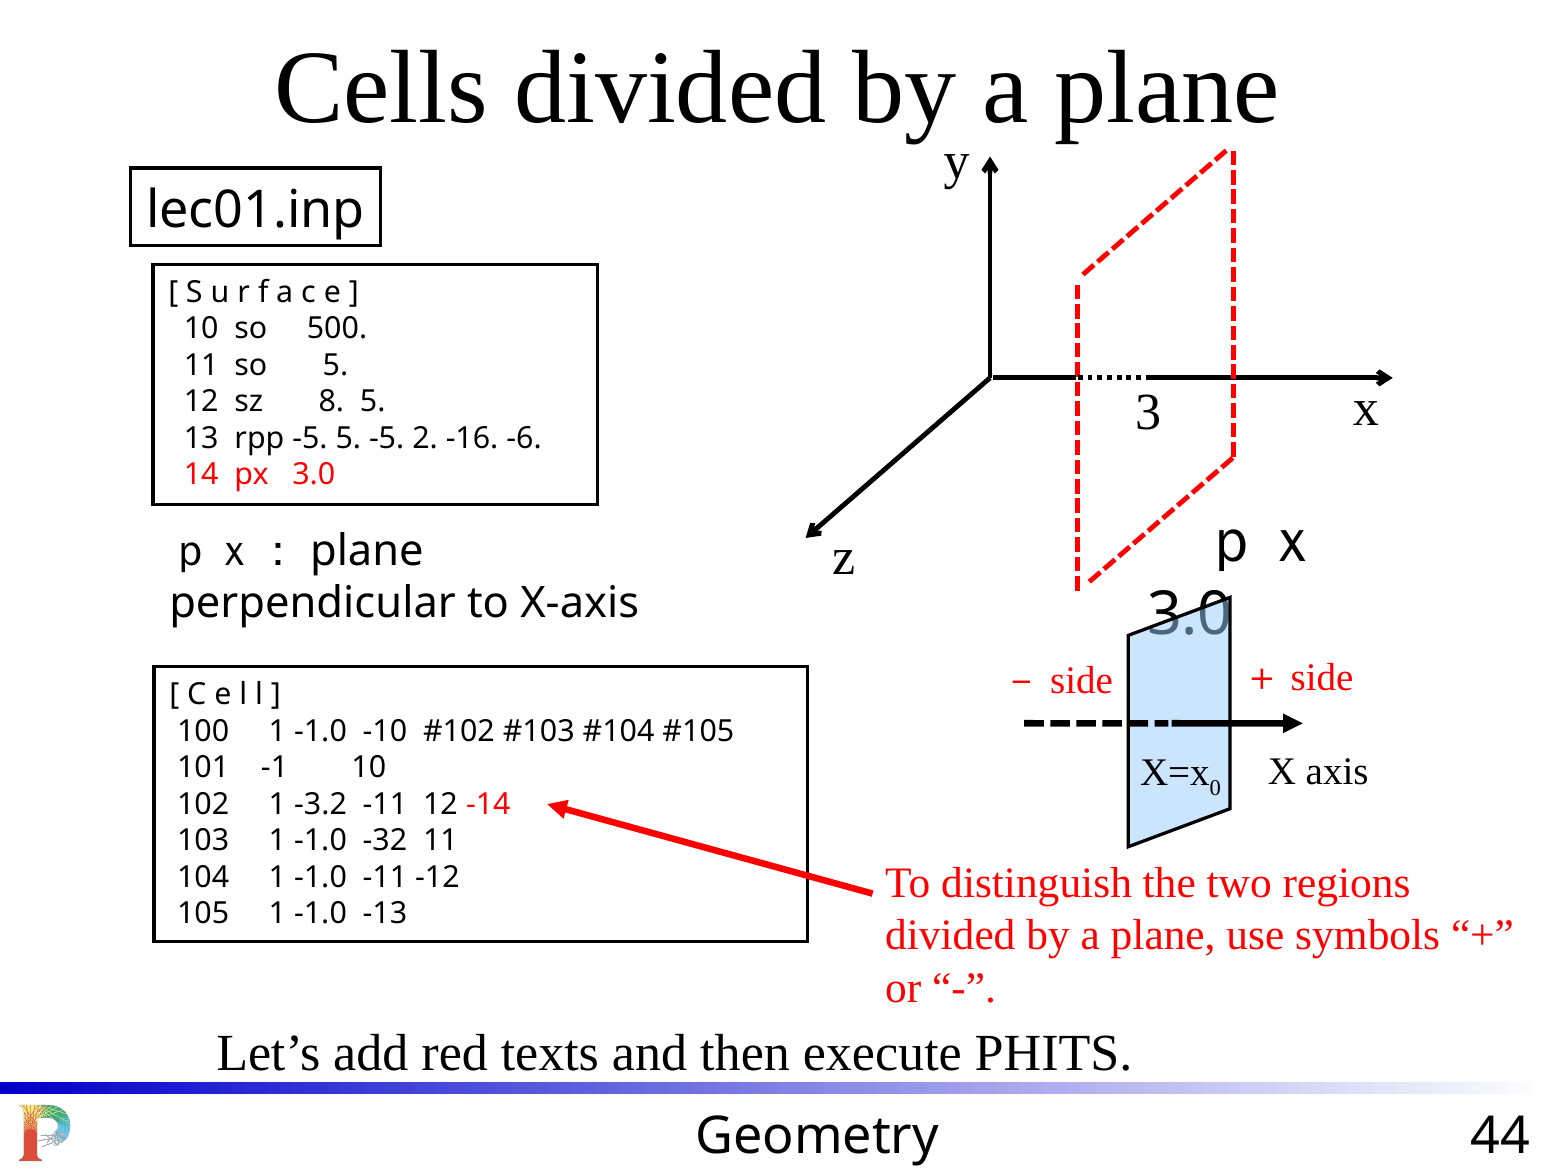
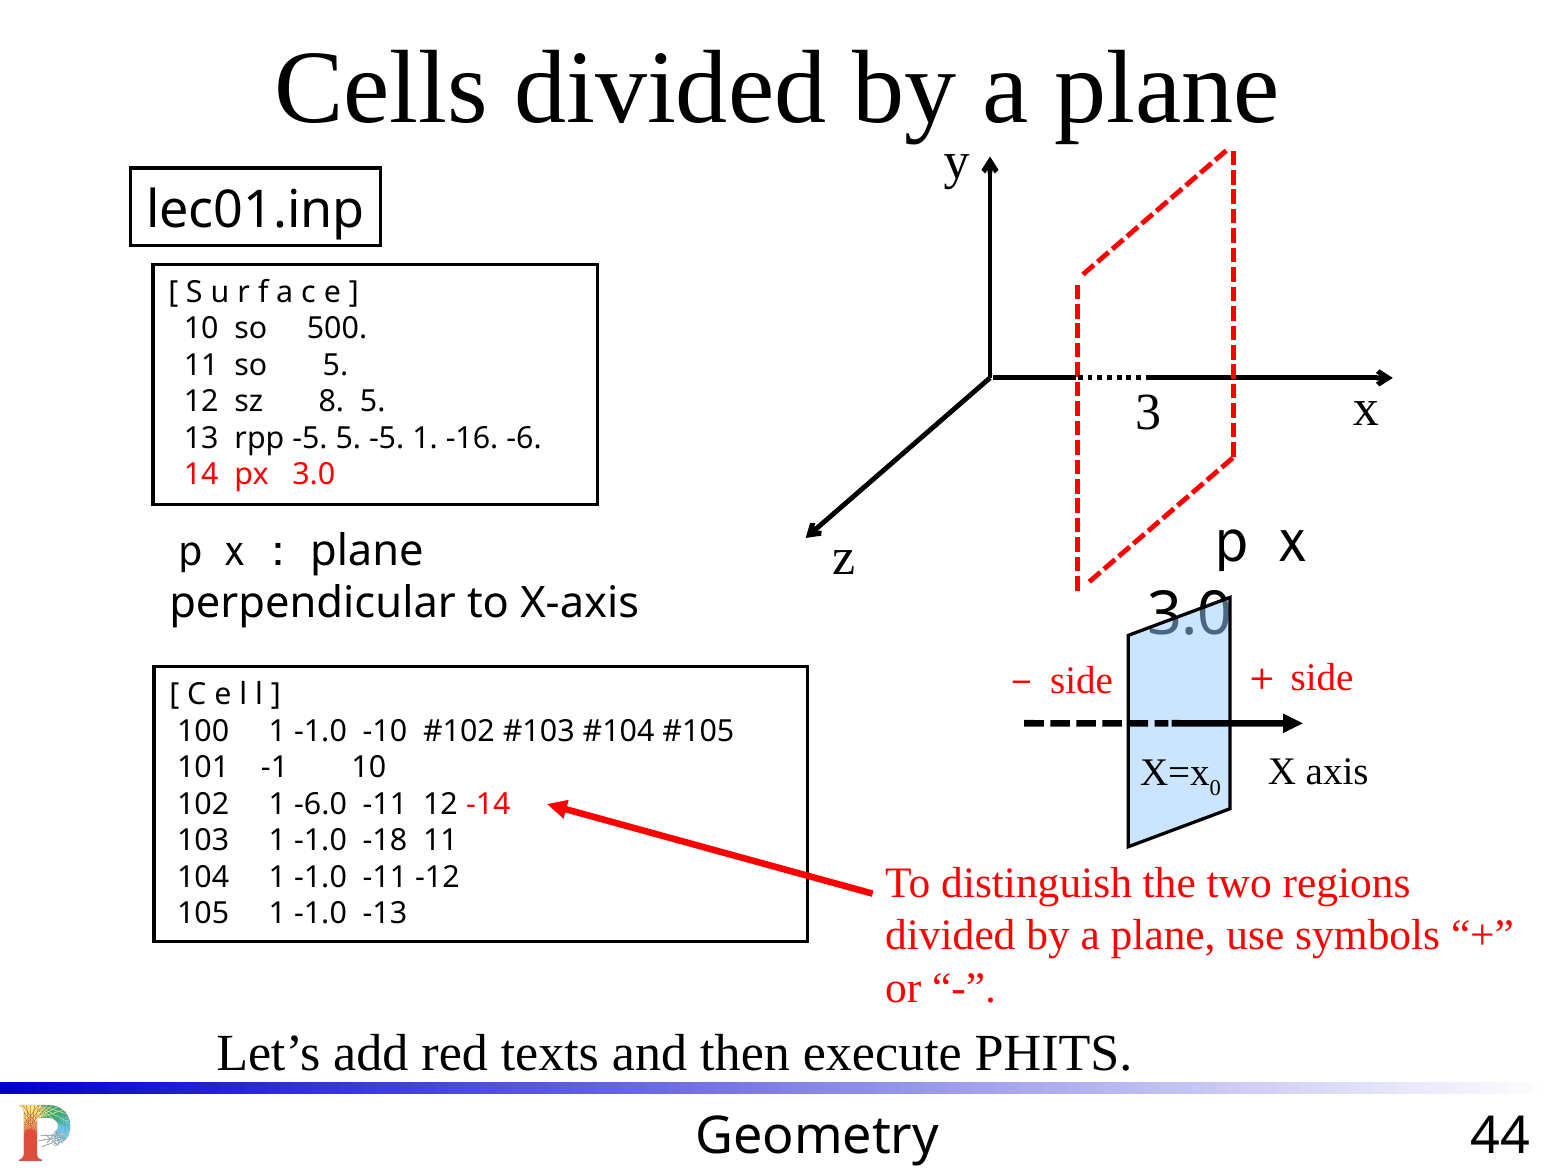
-5 2: 2 -> 1 (425, 438)
-3.2: -3.2 -> -6.0 (321, 804)
-32: -32 -> -18 (385, 840)
